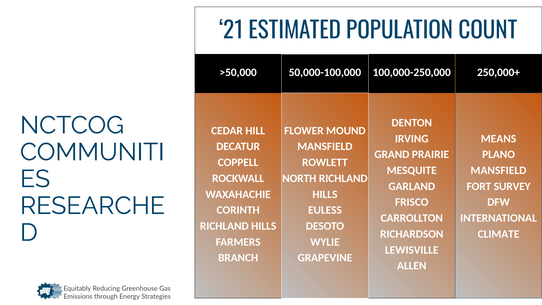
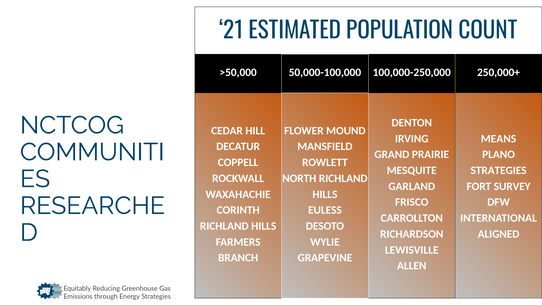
MANSFIELD: MANSFIELD -> STRATEGIES (499, 170)
CLIMATE: CLIMATE -> ALIGNED (499, 234)
